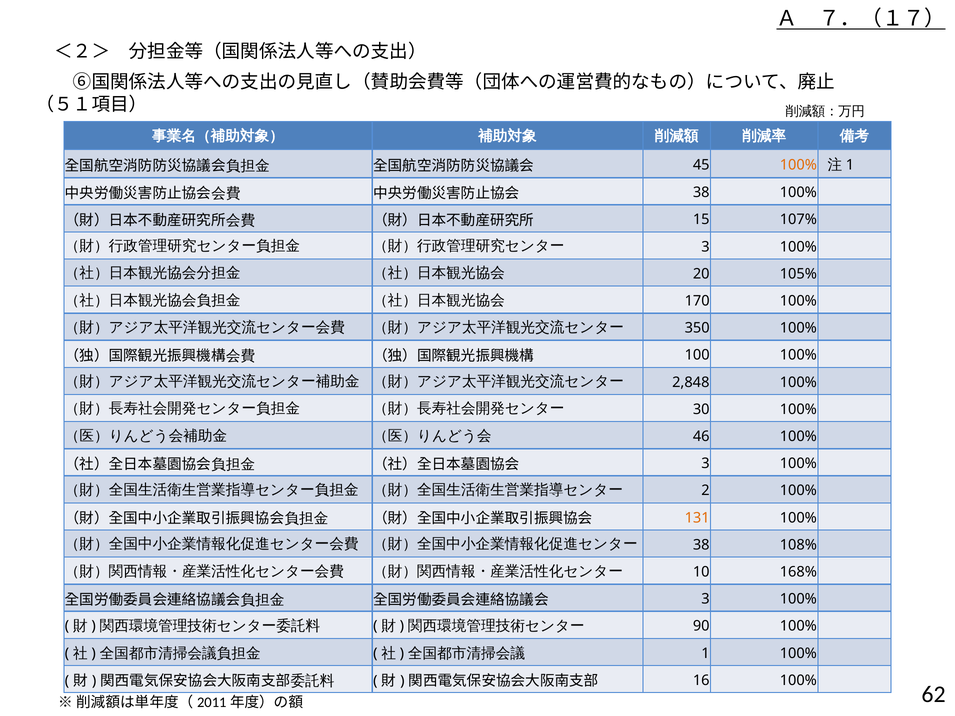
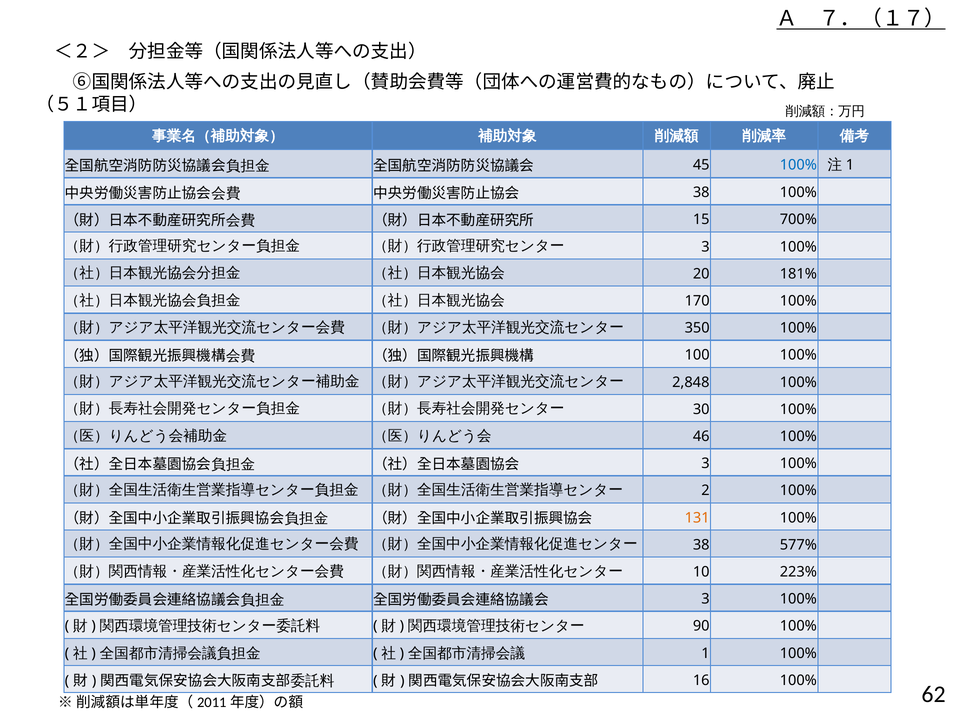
100% colour: orange -> blue (798, 165)
107%: 107% -> 700% (798, 220)
105%: 105% -> 181% (798, 274)
108%: 108% -> 577% (798, 545)
168%: 168% -> 223% (798, 572)
